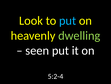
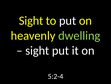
Look: Look -> Sight (31, 21)
put colour: light blue -> white (68, 21)
seen: seen -> sight (37, 50)
